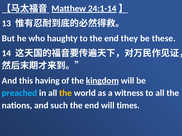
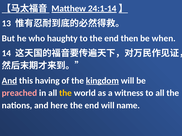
they: they -> then (129, 38)
these: these -> when (164, 38)
And underline: none -> present (9, 81)
preached colour: light blue -> pink (19, 93)
such: such -> here (59, 106)
times: times -> name (128, 106)
